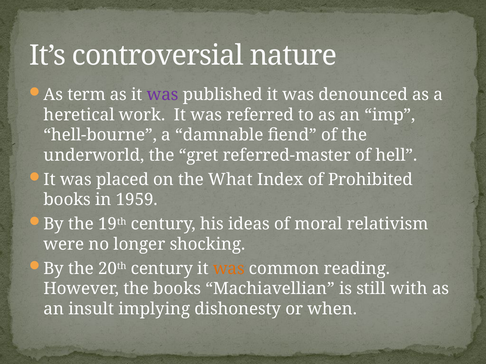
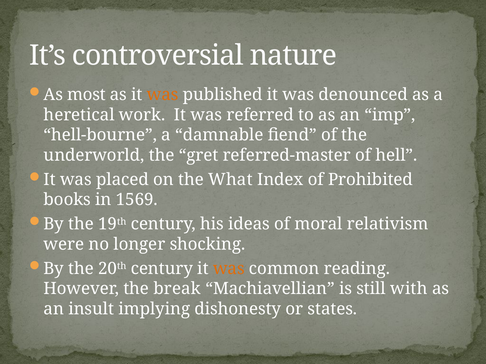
term: term -> most (87, 95)
was colour: purple -> orange (163, 95)
1959: 1959 -> 1569 (137, 200)
the books: books -> break (177, 289)
when: when -> states (332, 309)
